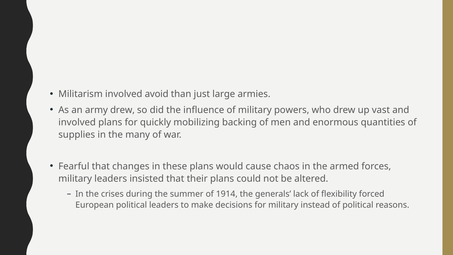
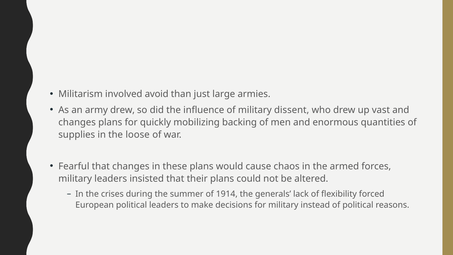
powers: powers -> dissent (292, 110)
involved: involved -> changes (77, 122)
many: many -> loose (138, 135)
